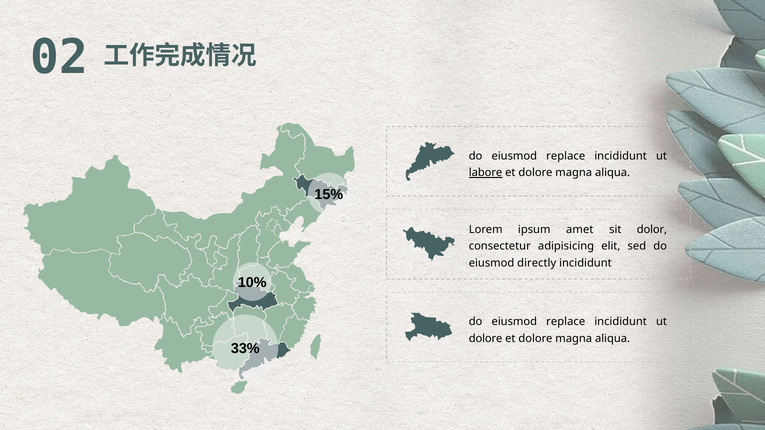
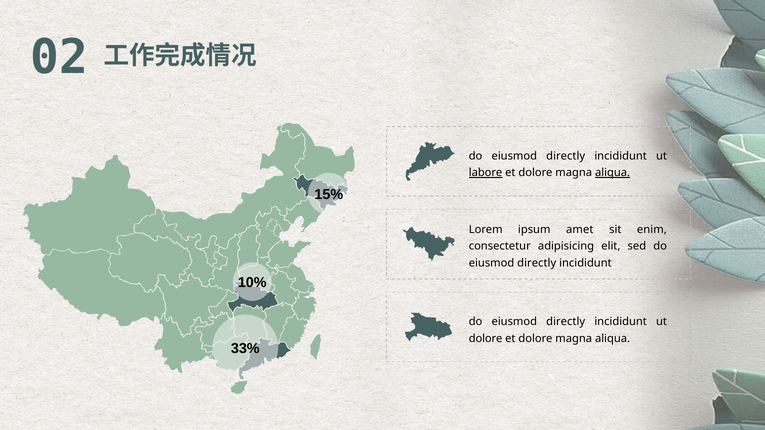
replace: replace -> directly (566, 156)
aliqua underline: none -> present (613, 173)
dolor: dolor -> enim (652, 230)
replace: replace -> directly (566, 322)
